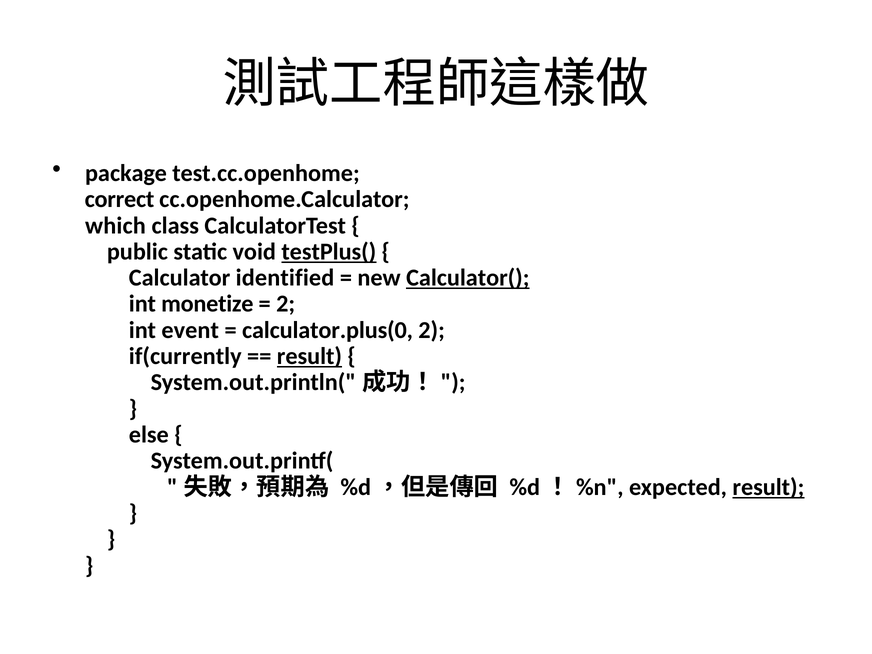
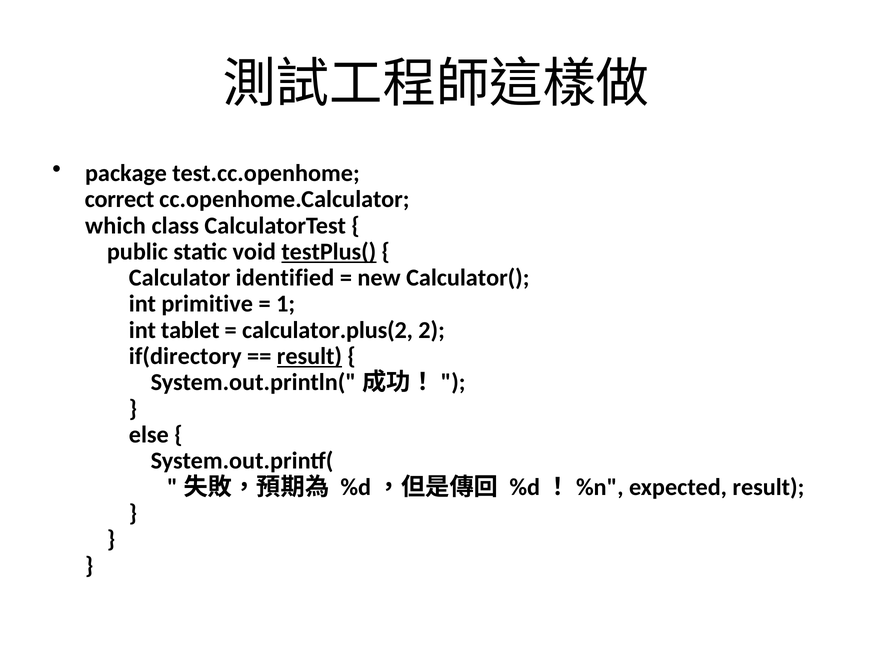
Calculator( underline: present -> none (468, 278)
monetize: monetize -> primitive (207, 304)
2: 2 -> 1 (286, 304)
event: event -> tablet (190, 330)
calculator.plus(0: calculator.plus(0 -> calculator.plus(2 (327, 330)
if(currently: if(currently -> if(directory (185, 356)
result underline: present -> none (768, 487)
